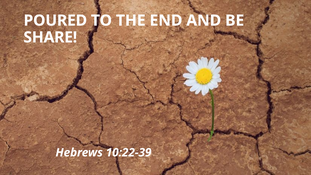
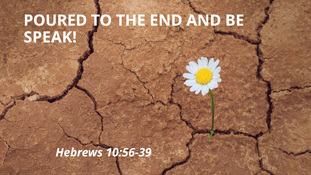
SHARE: SHARE -> SPEAK (50, 37)
10:22-39: 10:22-39 -> 10:56-39 (129, 153)
